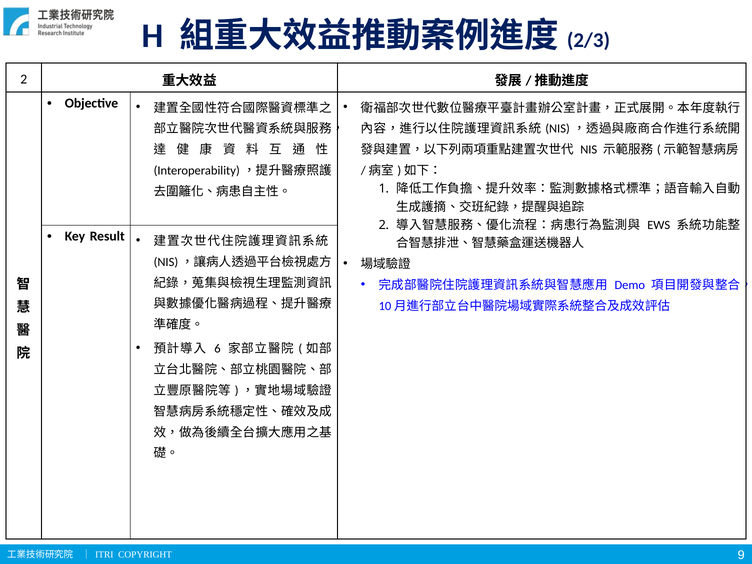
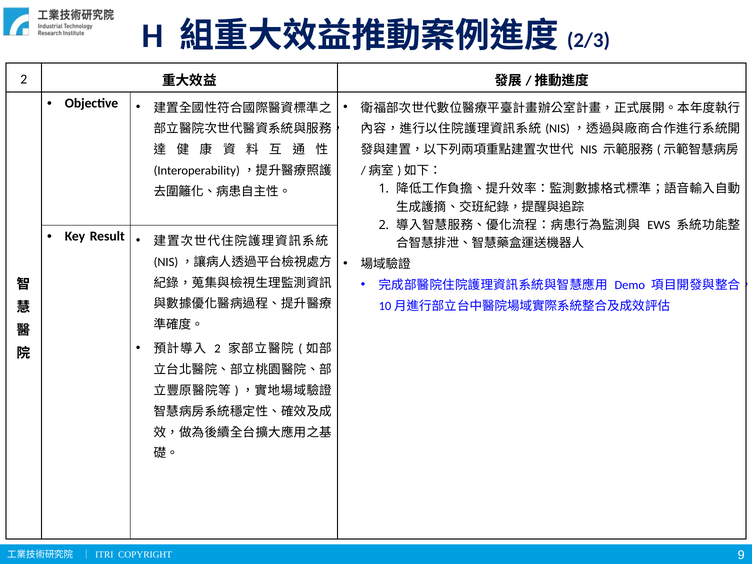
6: 6 -> 2 (217, 349)
